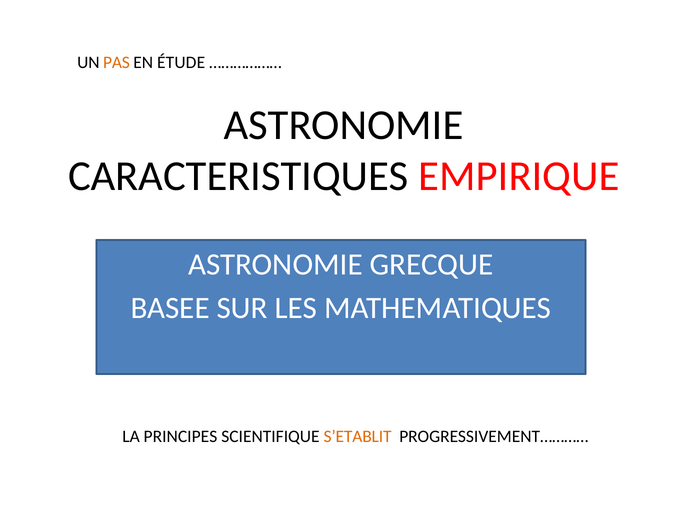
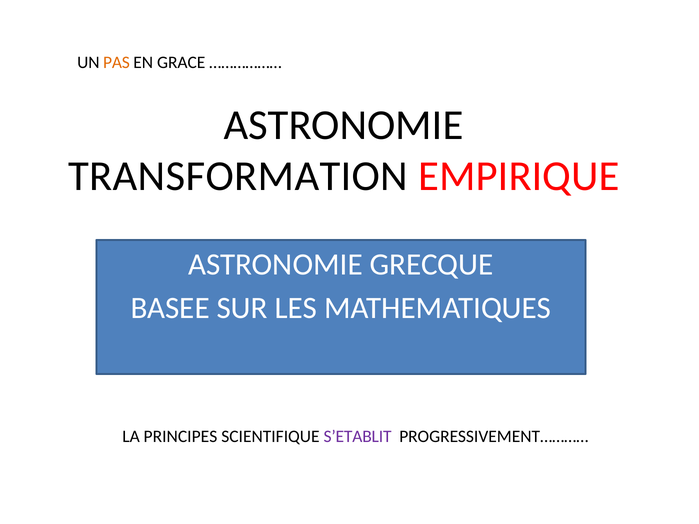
ÉTUDE: ÉTUDE -> GRACE (181, 63)
CARACTERISTIQUES: CARACTERISTIQUES -> TRANSFORMATION (238, 176)
S’ETABLIT colour: orange -> purple (358, 437)
